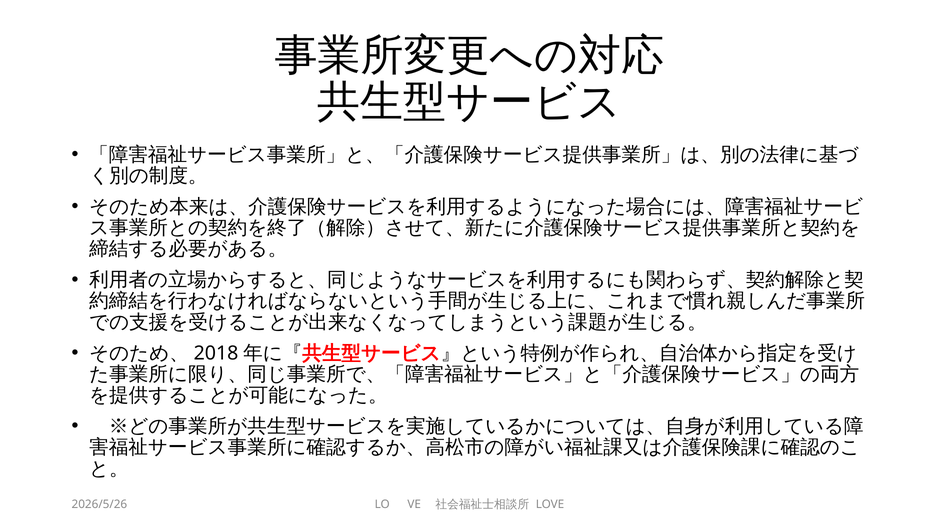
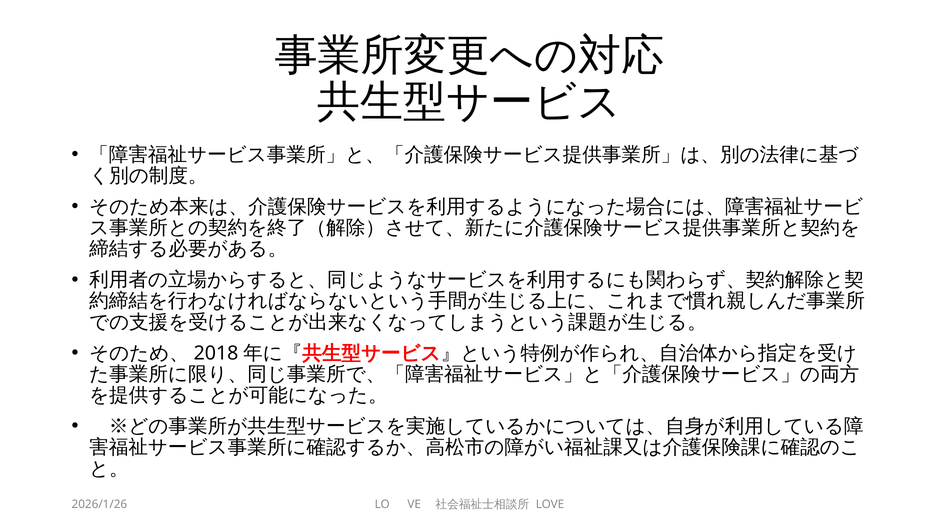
2026/5/26: 2026/5/26 -> 2026/1/26 (99, 504)
